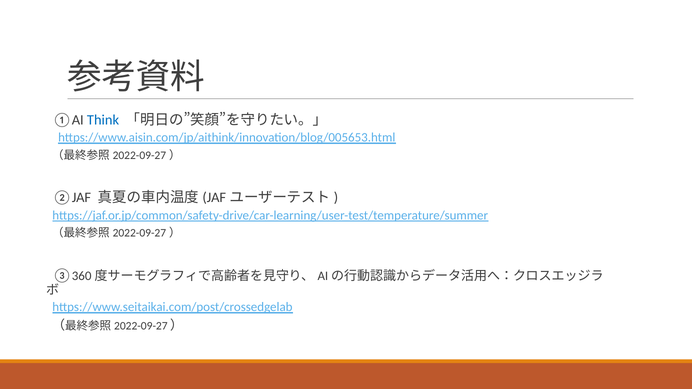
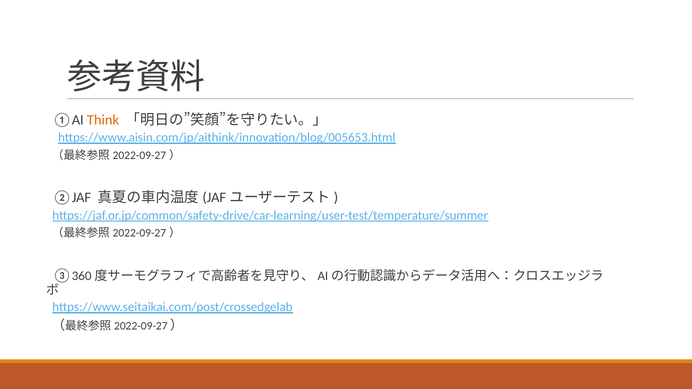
Think colour: blue -> orange (103, 120)
